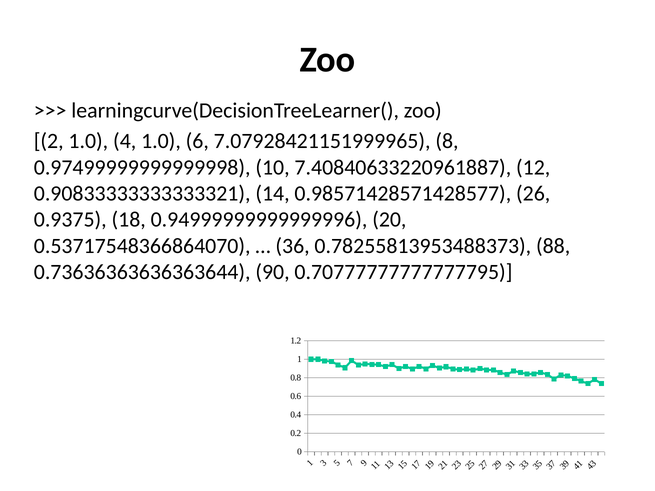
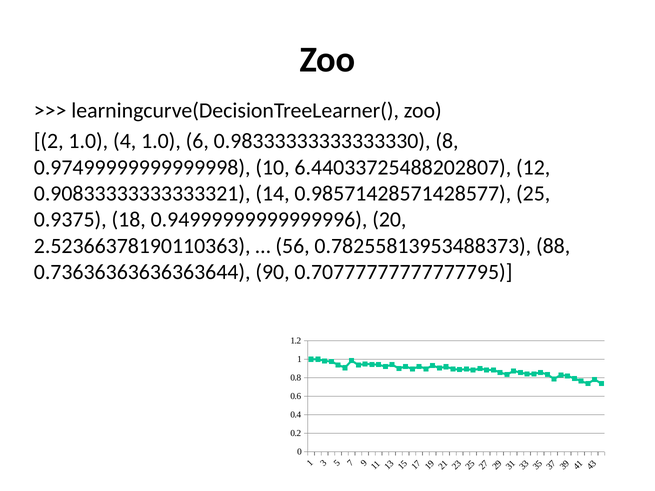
7.07928421151999965: 7.07928421151999965 -> 0.98333333333333330 (322, 141)
7.40840633220961887: 7.40840633220961887 -> 6.44033725488202807 (403, 167)
26: 26 -> 25 (533, 194)
0.53717548366864070: 0.53717548366864070 -> 2.52366378190110363 (142, 246)
36: 36 -> 56 (293, 246)
